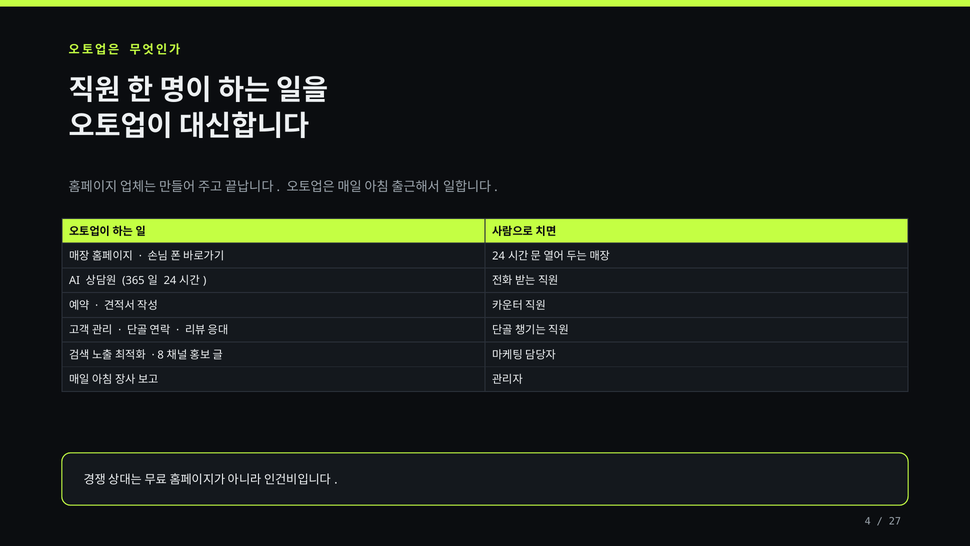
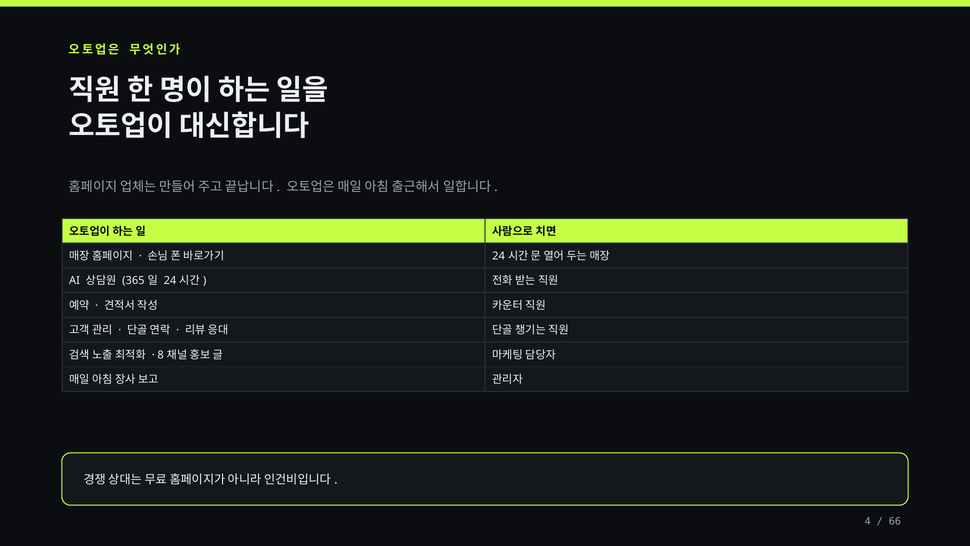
27: 27 -> 66 (895, 521)
